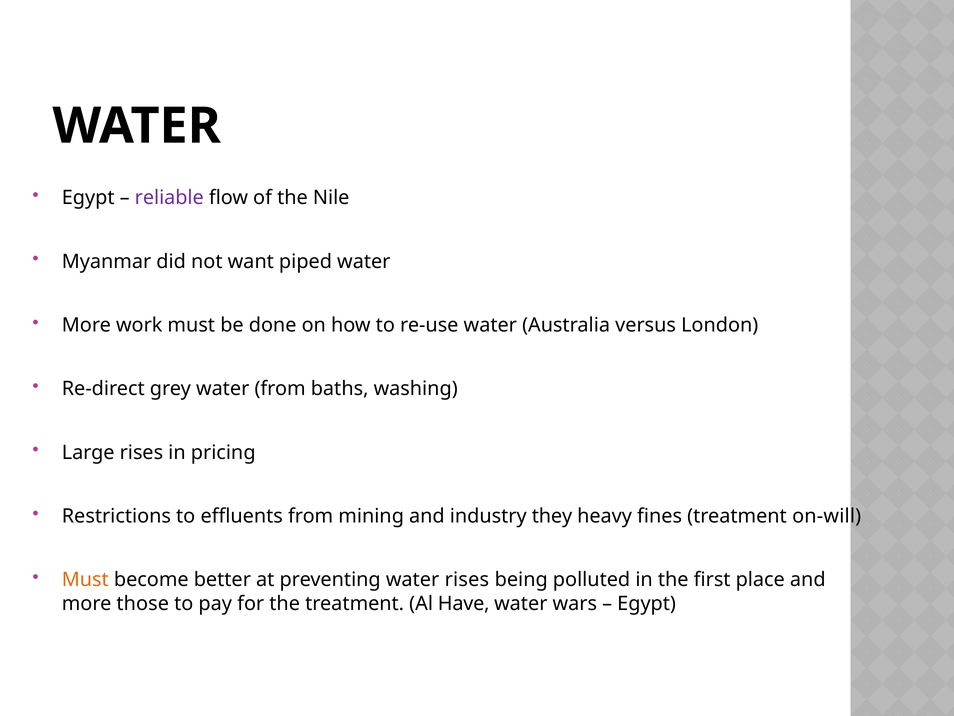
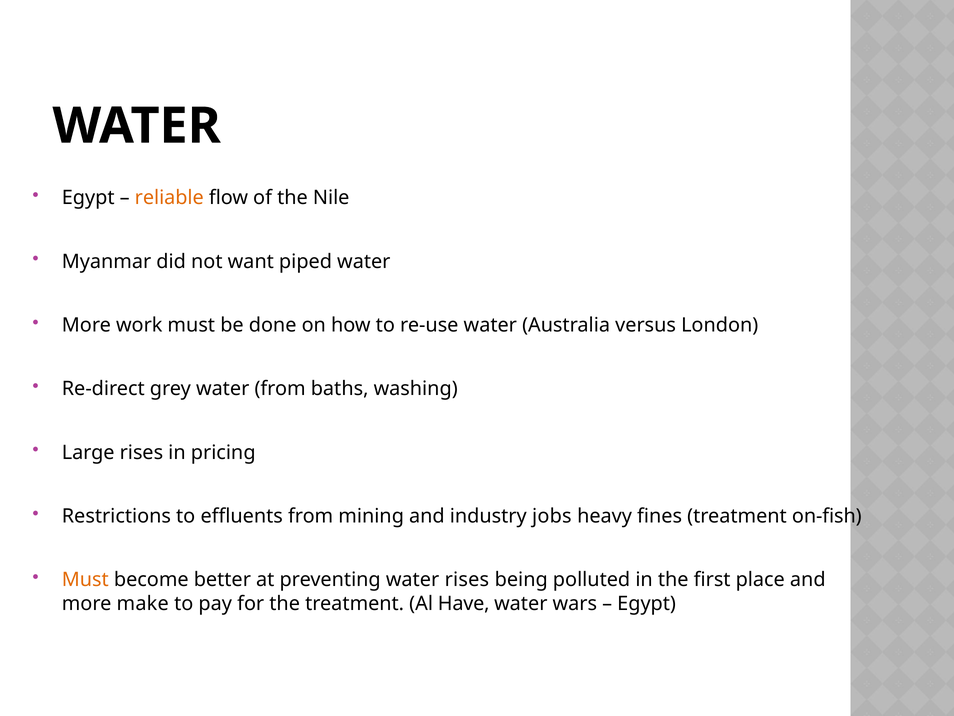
reliable colour: purple -> orange (169, 198)
they: they -> jobs (552, 516)
on-will: on-will -> on-fish (827, 516)
those: those -> make (143, 603)
